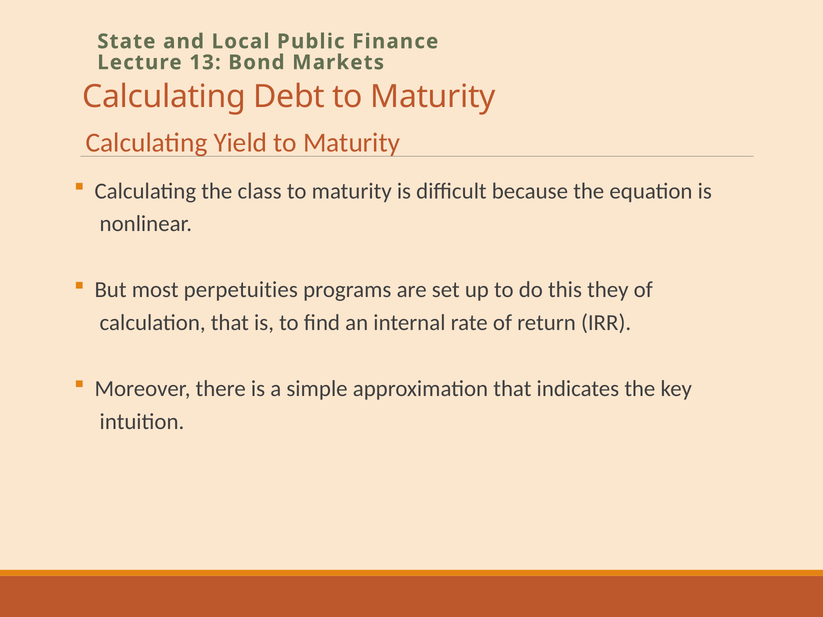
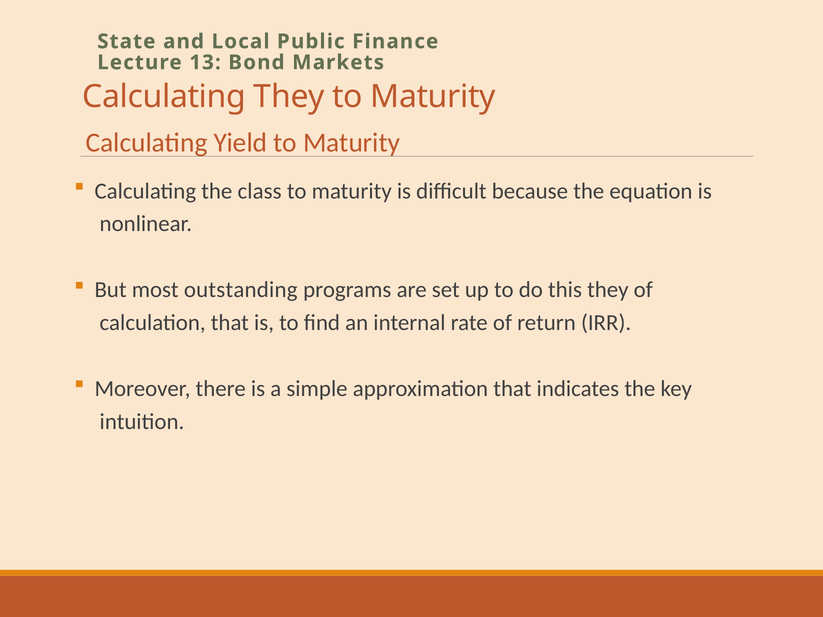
Calculating Debt: Debt -> They (289, 97)
perpetuities: perpetuities -> outstanding (241, 290)
